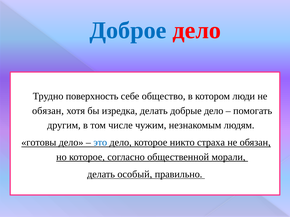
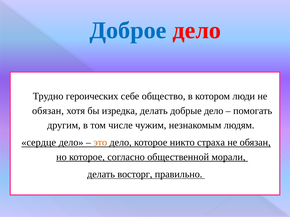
поверхность: поверхность -> героических (92, 96)
готовы: готовы -> сердце (39, 143)
это colour: blue -> orange (100, 143)
особый: особый -> восторг (135, 175)
